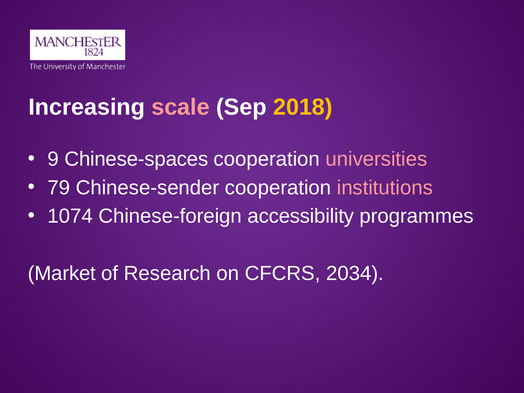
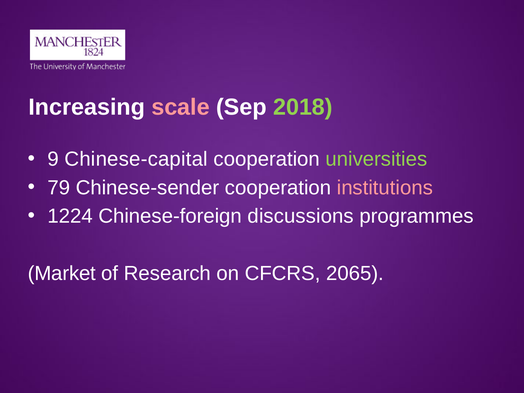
2018 colour: yellow -> light green (303, 107)
Chinese-spaces: Chinese-spaces -> Chinese-capital (136, 159)
universities colour: pink -> light green (376, 159)
1074: 1074 -> 1224 (70, 216)
accessibility: accessibility -> discussions (301, 216)
2034: 2034 -> 2065 (355, 273)
